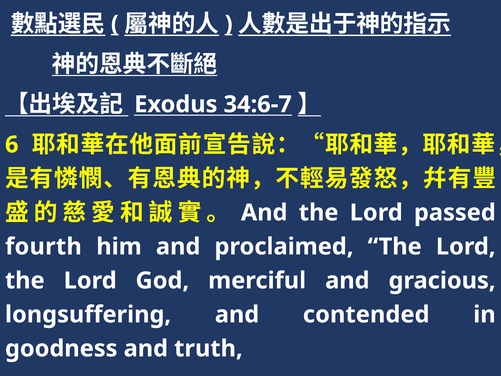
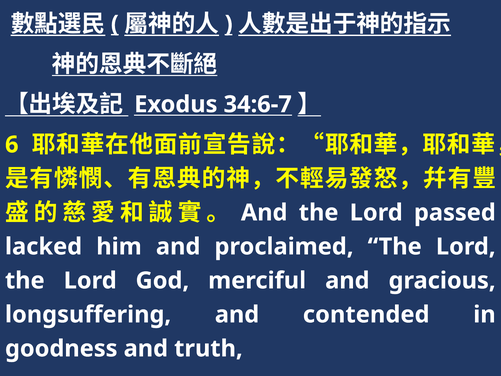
fourth: fourth -> lacked (44, 246)
